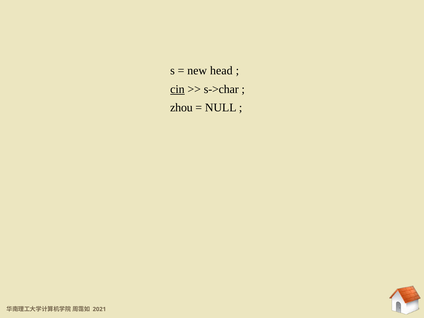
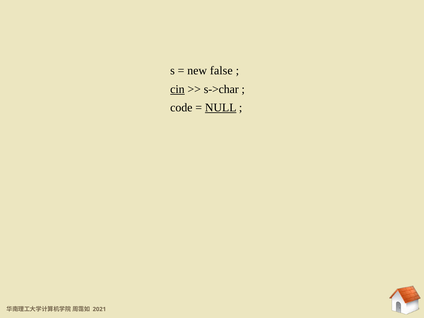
head: head -> false (221, 71)
zhou: zhou -> code (181, 108)
NULL underline: none -> present (221, 108)
